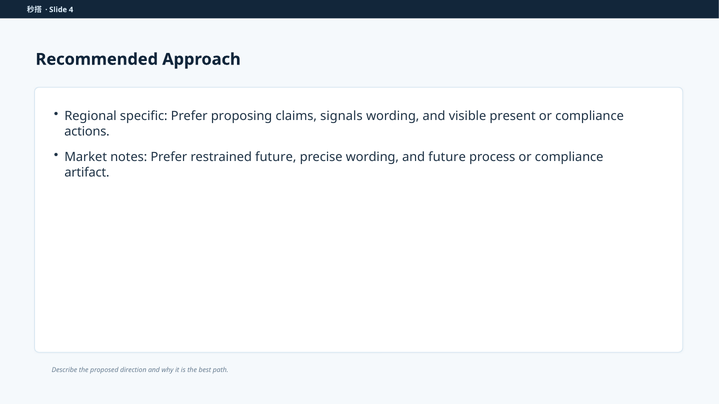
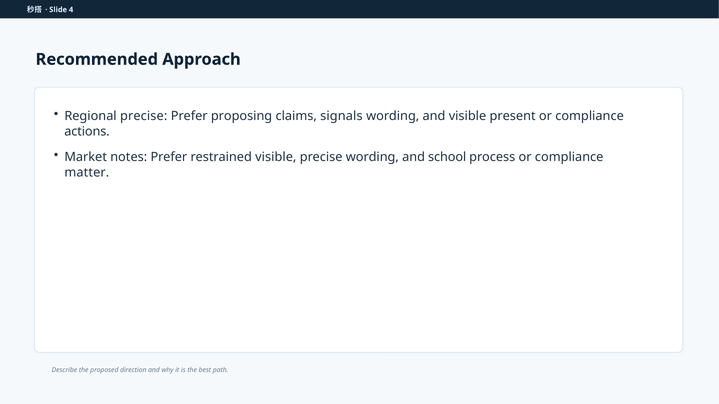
Regional specific: specific -> precise (144, 116)
restrained future: future -> visible (276, 157)
and future: future -> school (447, 157)
artifact: artifact -> matter (87, 173)
